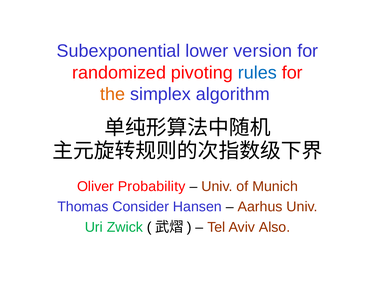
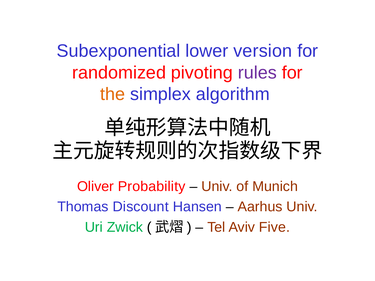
rules colour: blue -> purple (257, 73)
Consider: Consider -> Discount (141, 207)
Also: Also -> Five (274, 227)
